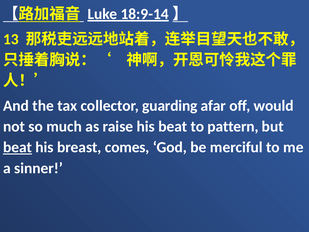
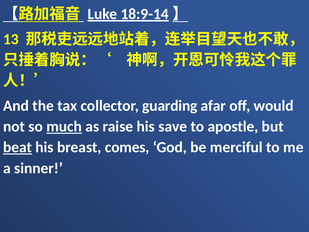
much underline: none -> present (64, 126)
his beat: beat -> save (173, 126)
pattern: pattern -> apostle (233, 126)
